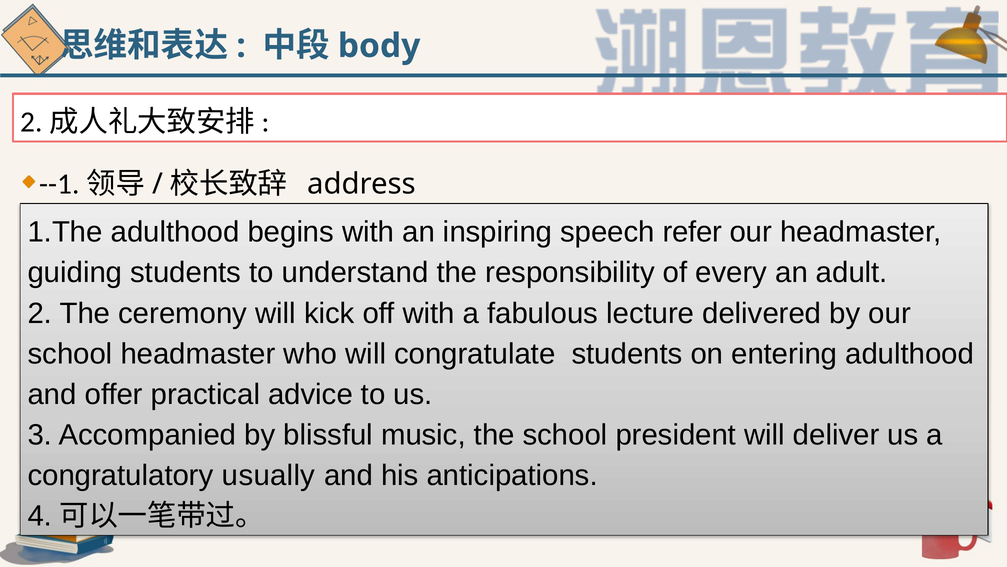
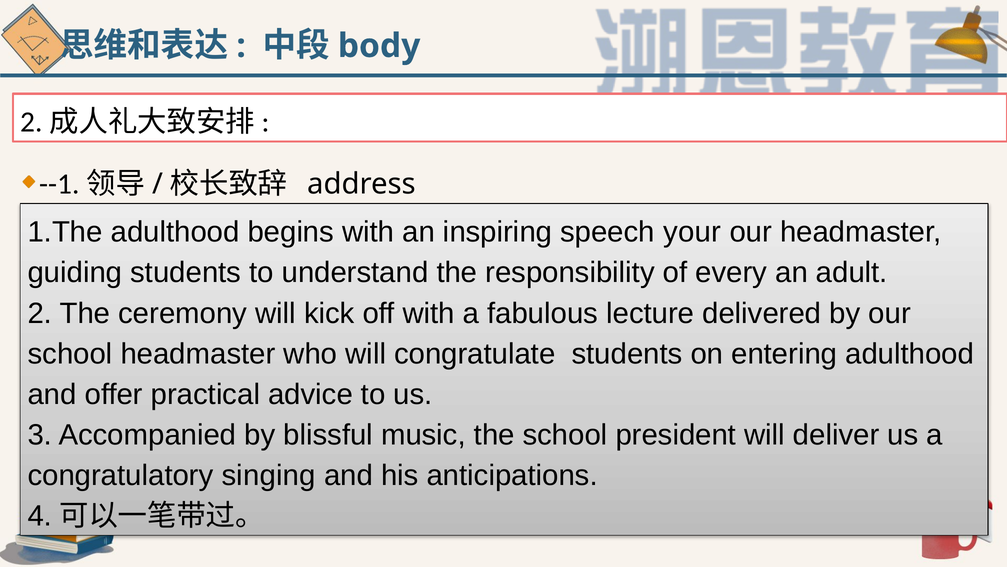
refer: refer -> your (692, 232)
usually: usually -> singing (269, 475)
